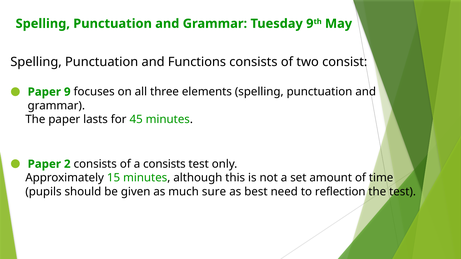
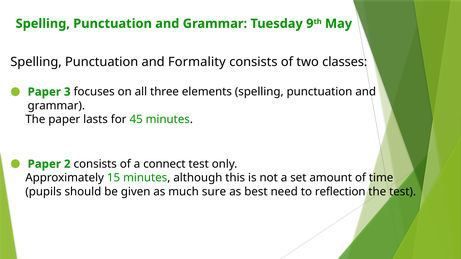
Functions: Functions -> Formality (197, 62)
consist: consist -> classes (345, 62)
9: 9 -> 3 (67, 92)
a consists: consists -> connect (164, 164)
